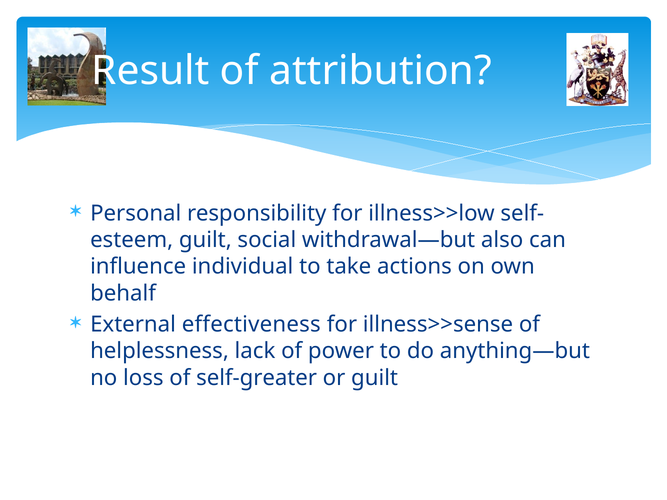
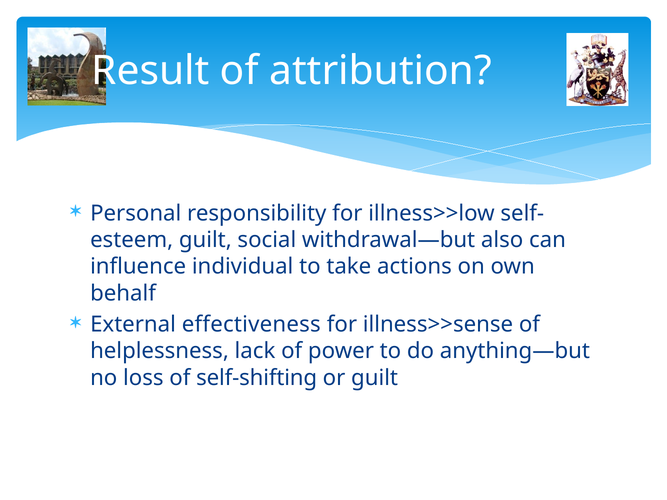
self-greater: self-greater -> self-shifting (257, 378)
